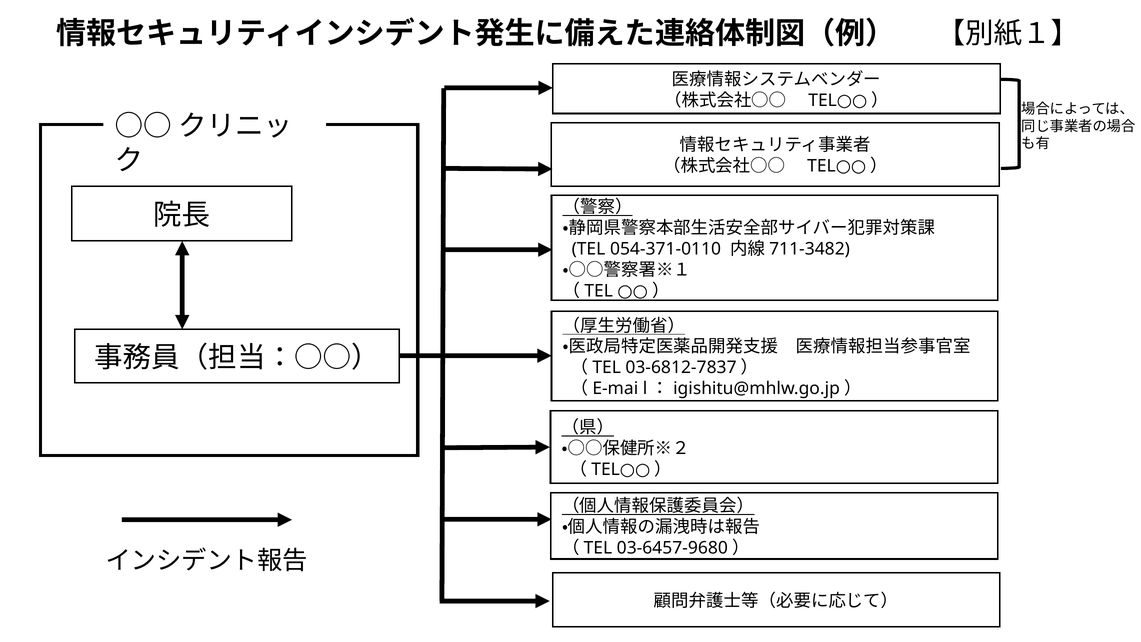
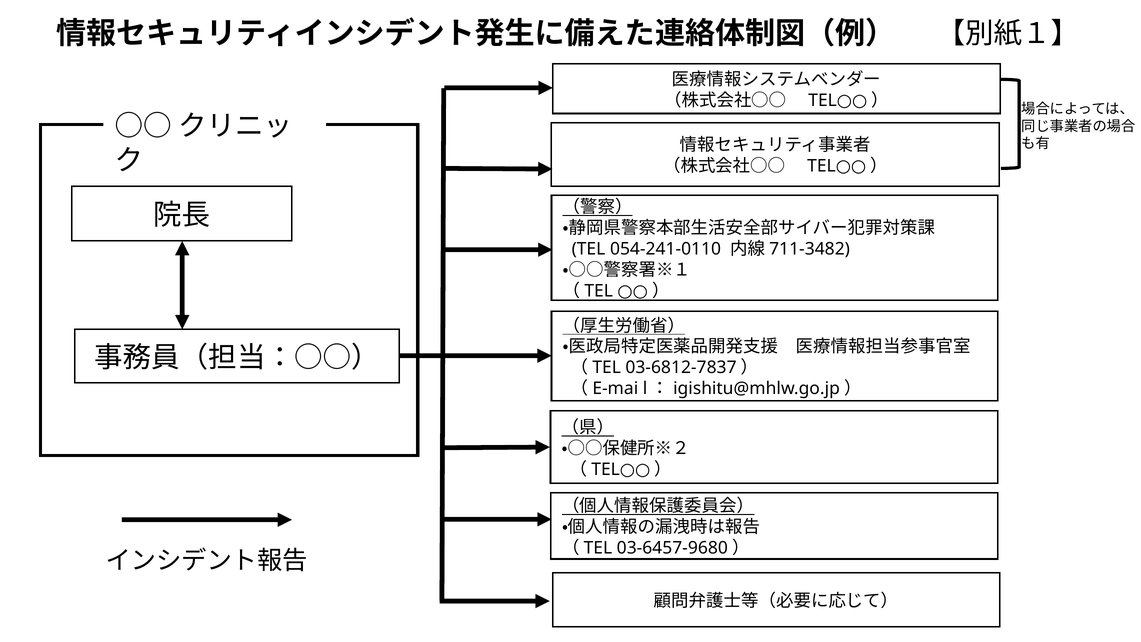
054-371-0110: 054-371-0110 -> 054-241-0110 (666, 249)
